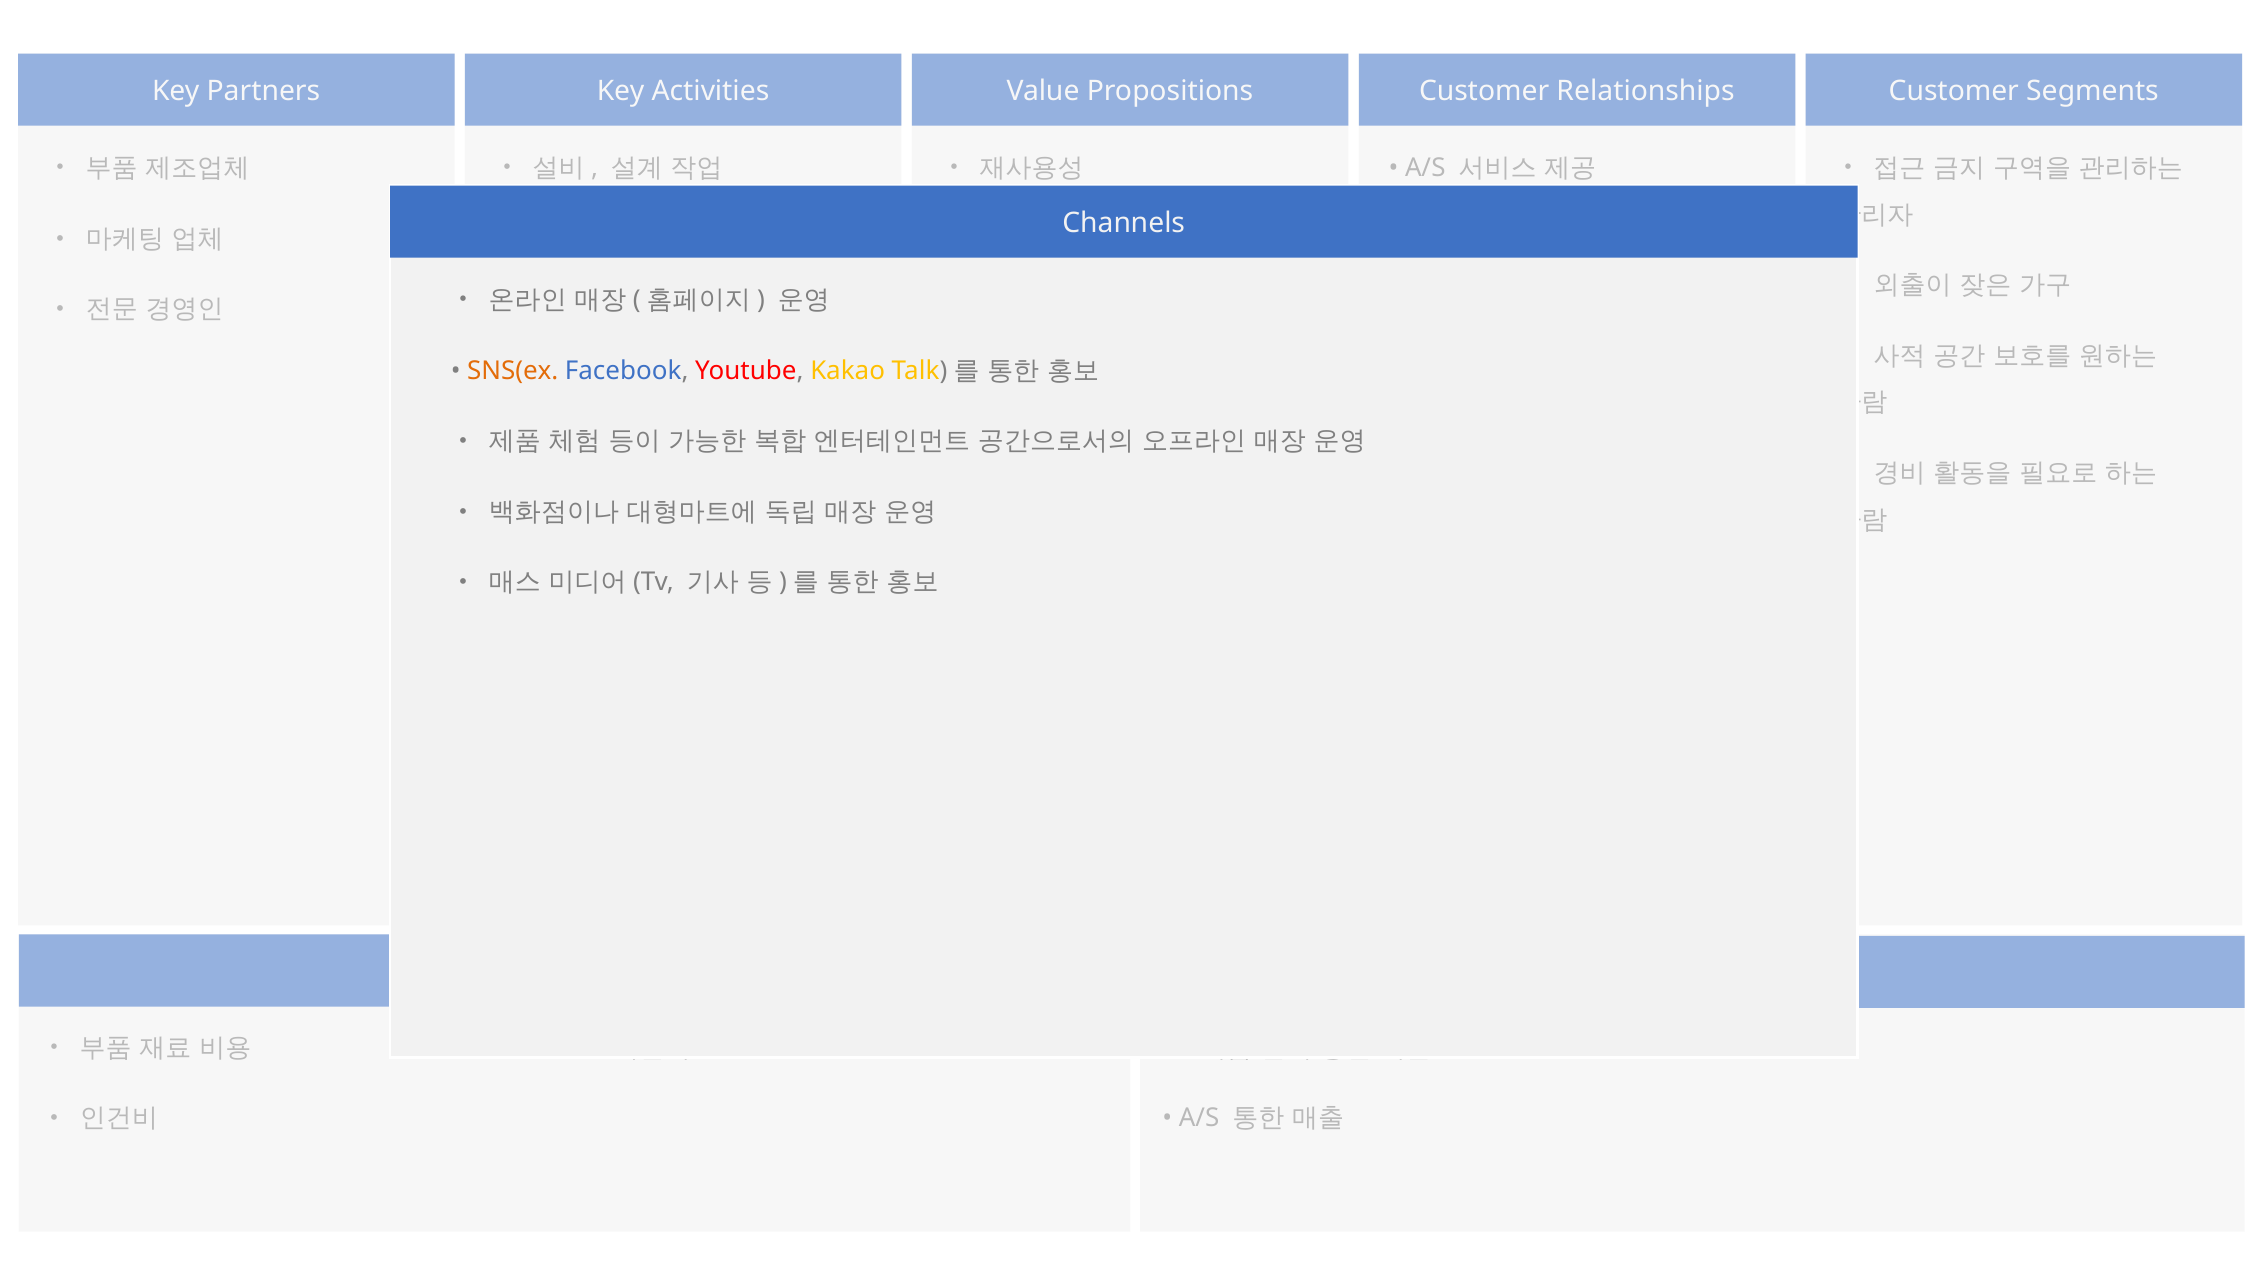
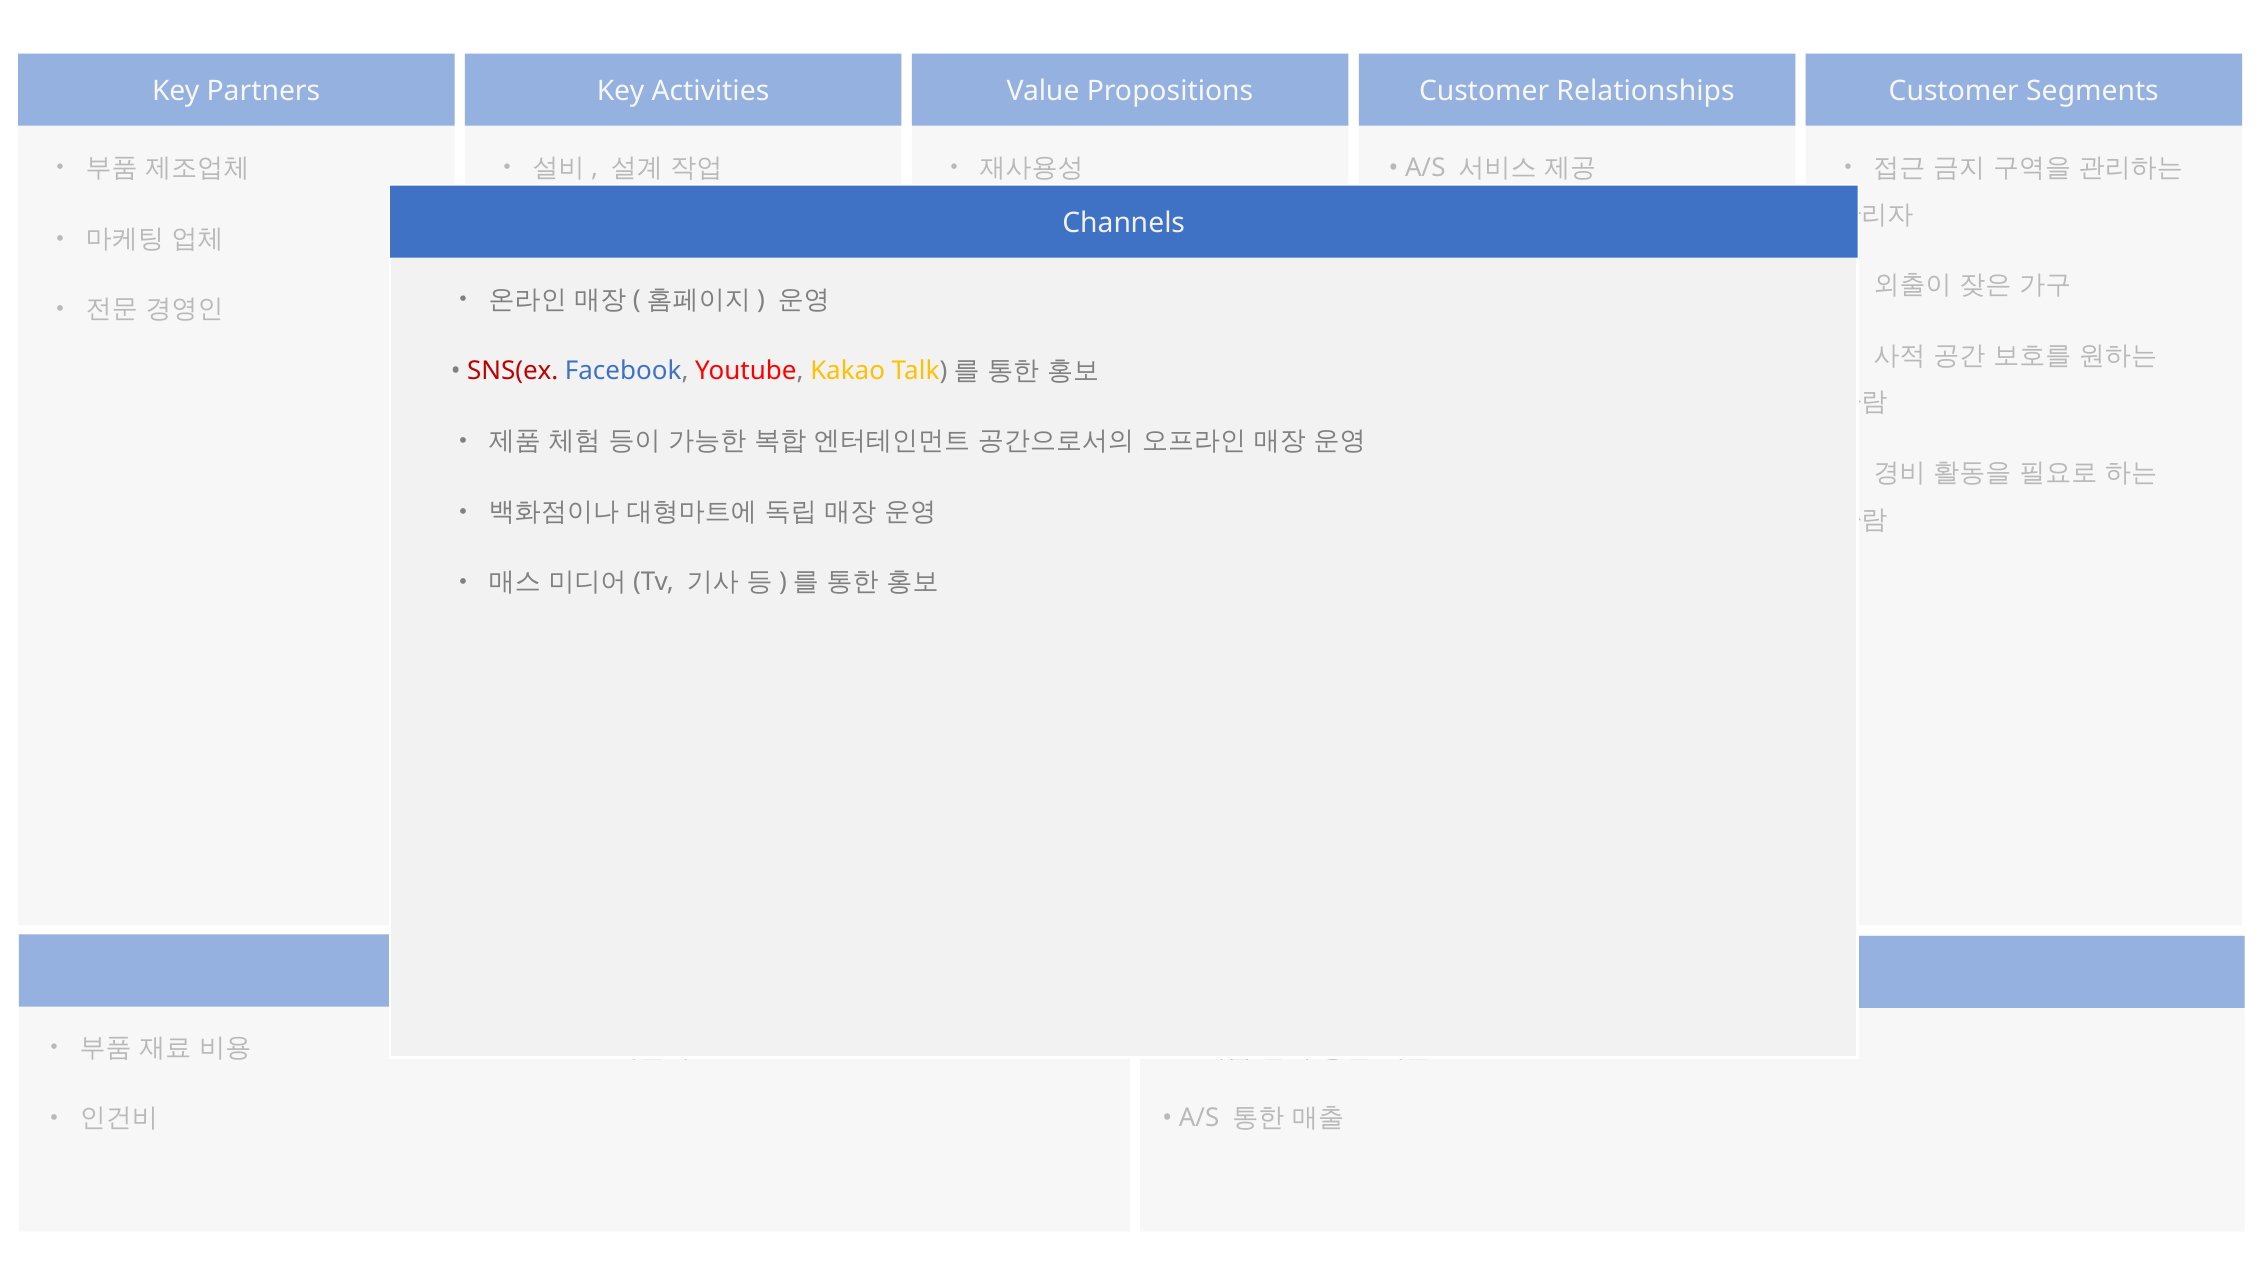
SNS(ex colour: orange -> red (513, 371)
